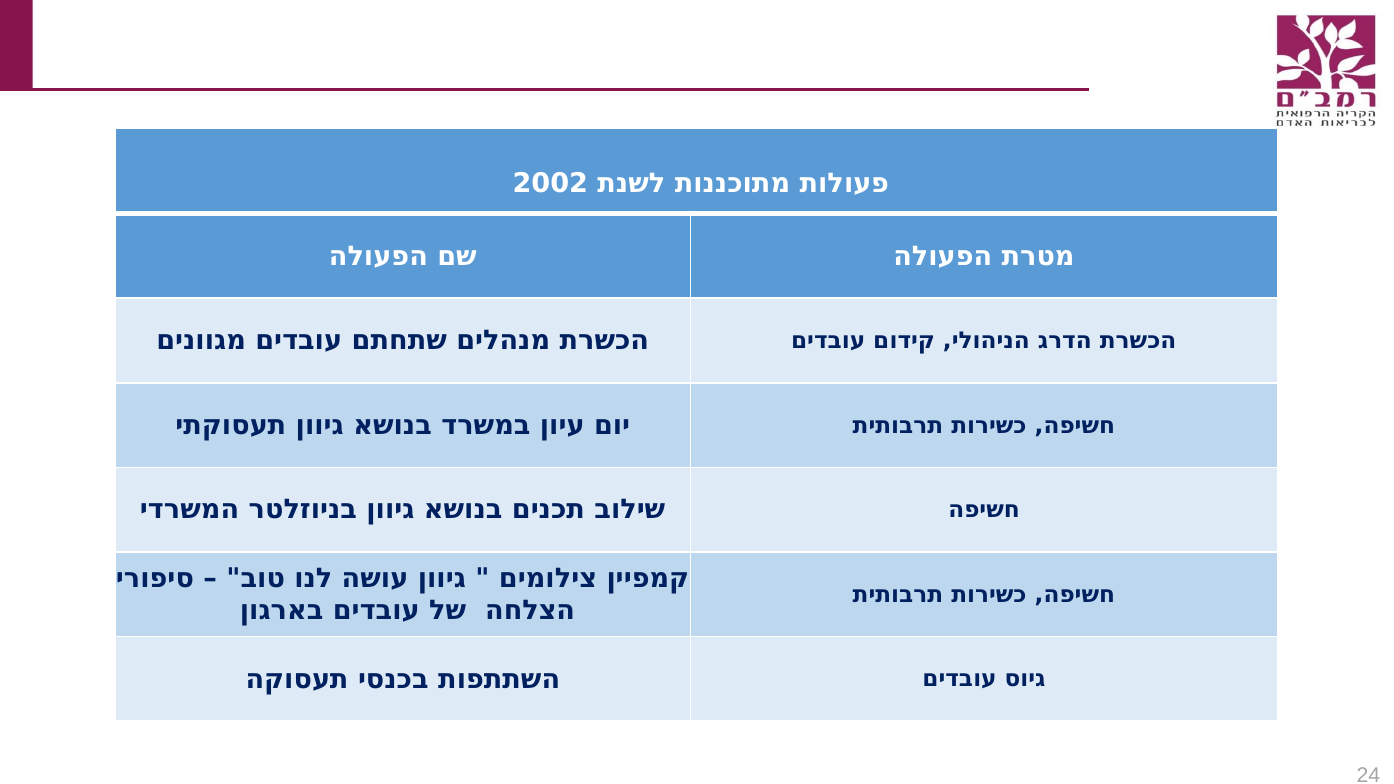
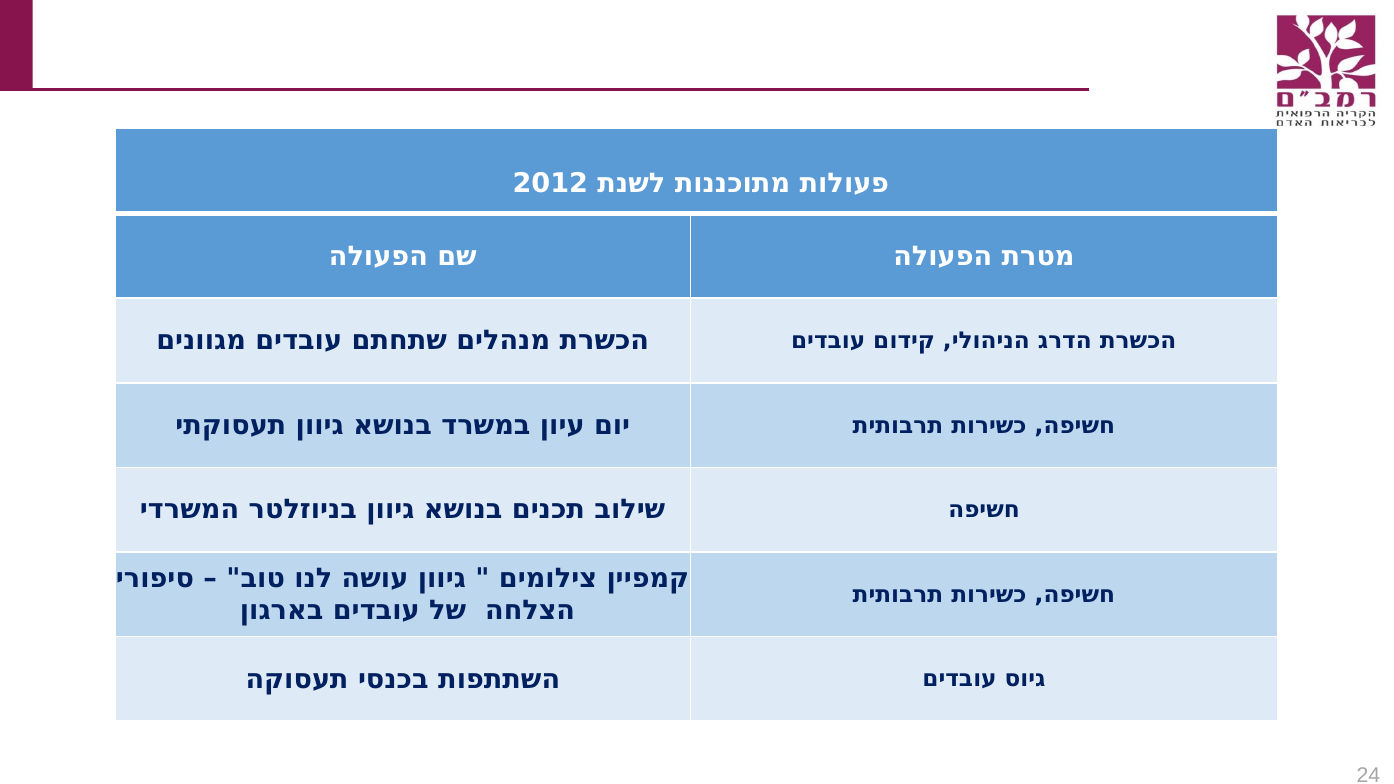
2002: 2002 -> 2012 (550, 184)
